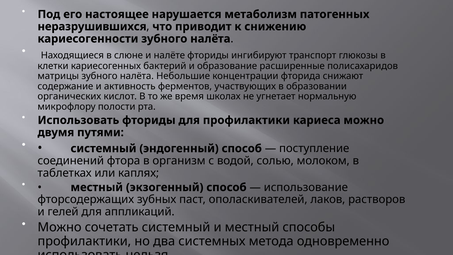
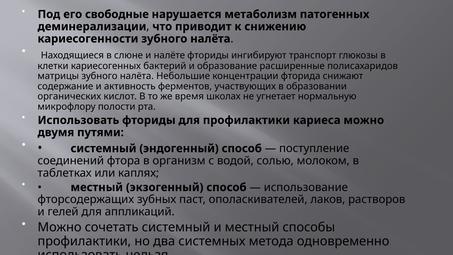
настоящее: настоящее -> свободные (117, 14)
неразрушившихся: неразрушившихся -> деминерализации (92, 27)
